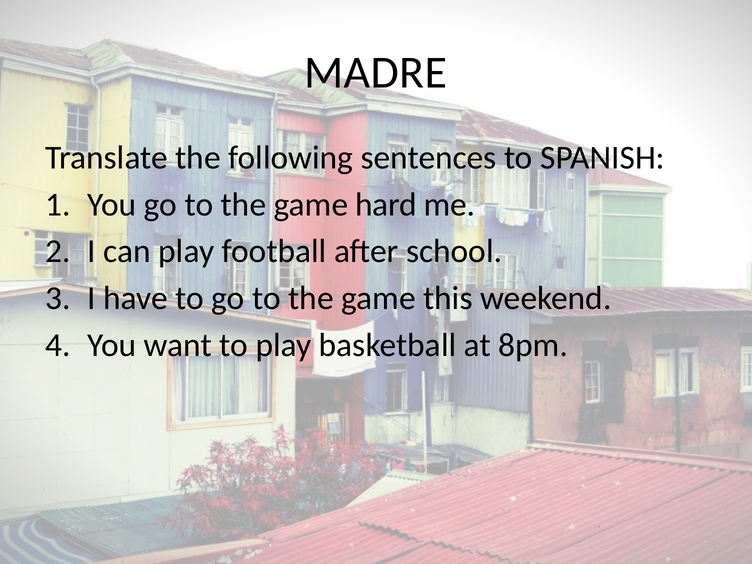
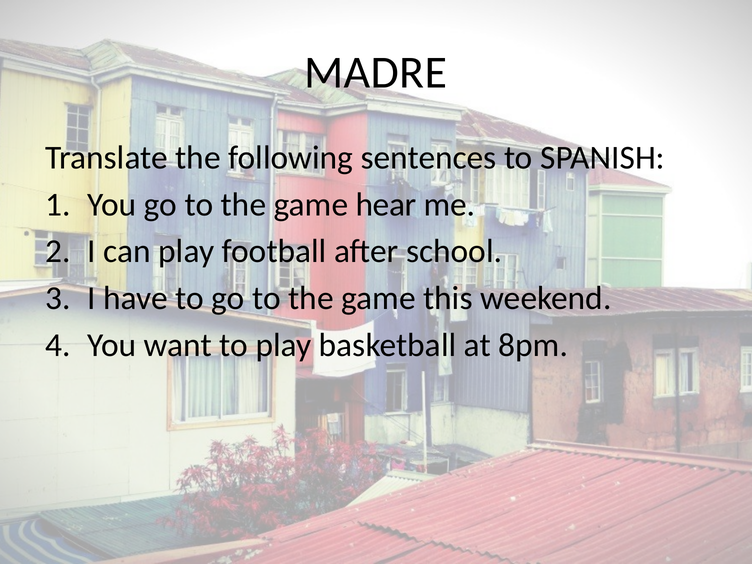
hard: hard -> hear (386, 205)
